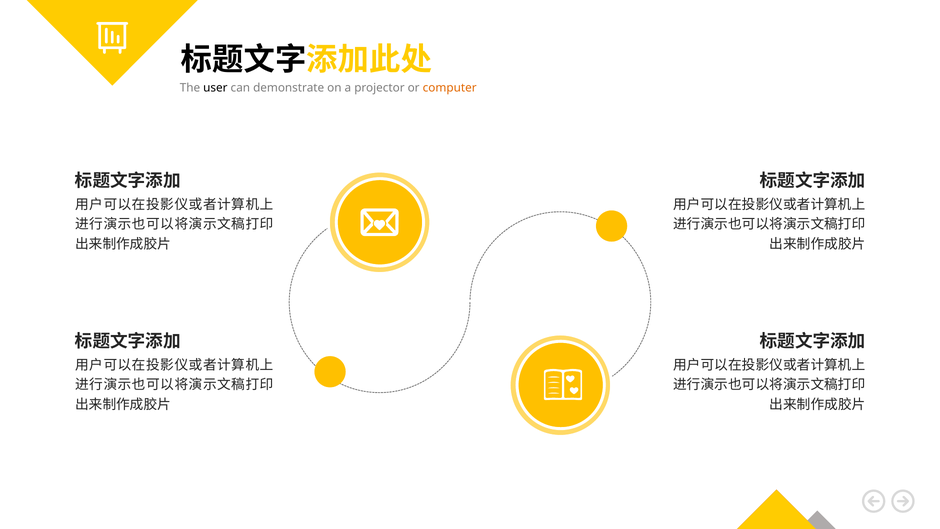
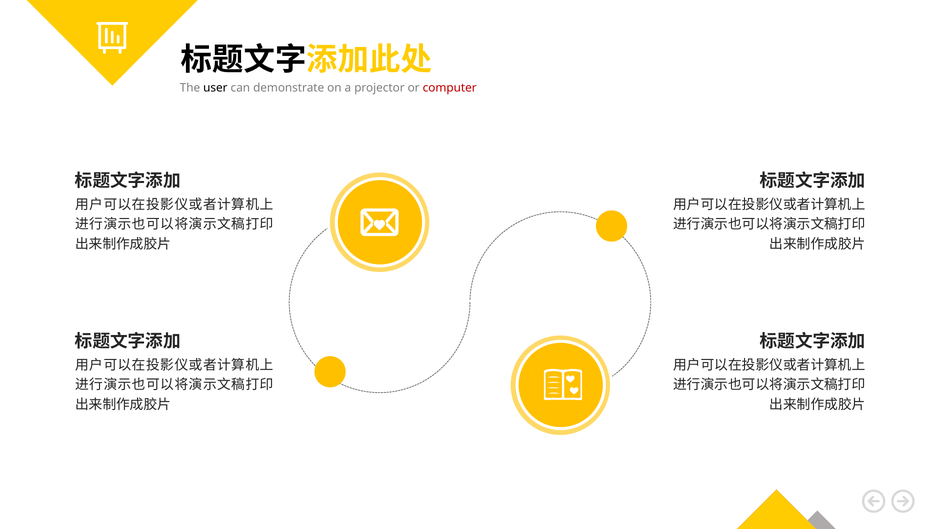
computer colour: orange -> red (450, 88)
